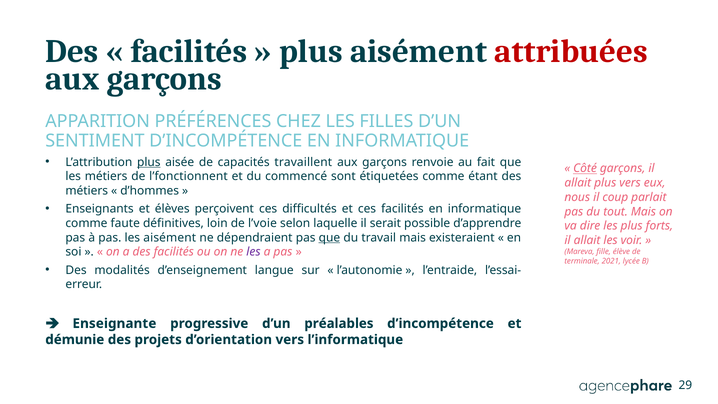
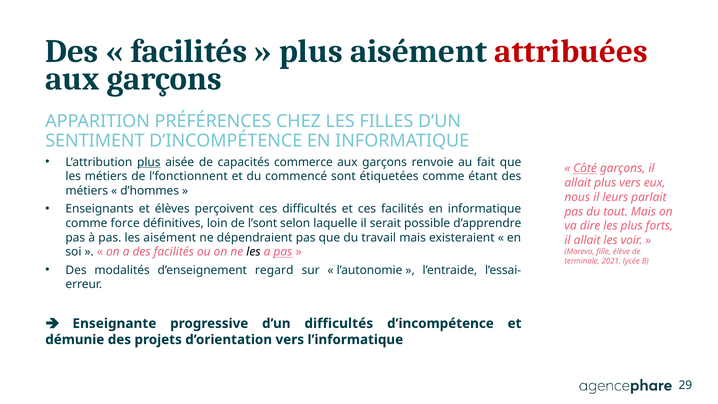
travaillent: travaillent -> commerce (303, 162)
coup: coup -> leurs (615, 197)
faute: faute -> force (125, 223)
l’voie: l’voie -> l’sont (263, 223)
que underline: present -> none (329, 238)
les colour: purple -> black (253, 252)
pas underline: none -> present (283, 252)
langue: langue -> regard (274, 270)
d’un préalables: préalables -> difficultés (339, 323)
